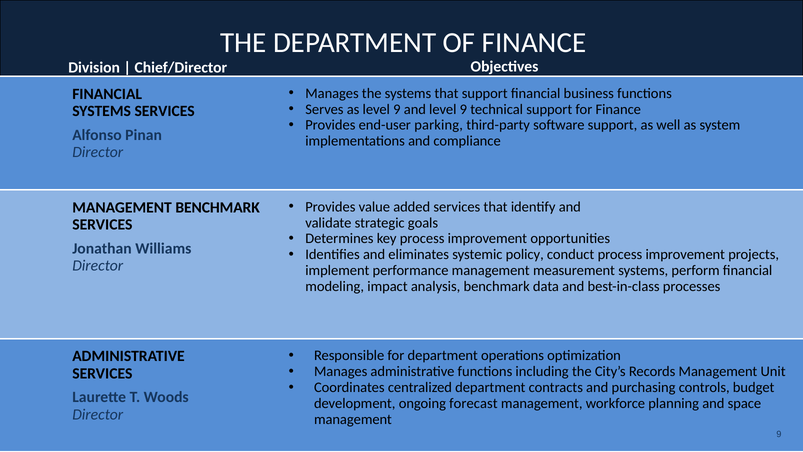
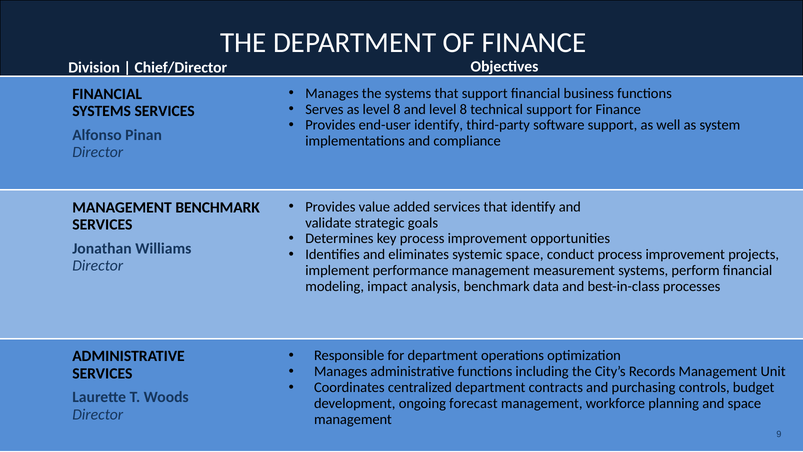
as level 9: 9 -> 8 (397, 109)
and level 9: 9 -> 8 (463, 109)
end-user parking: parking -> identify (439, 125)
systemic policy: policy -> space (525, 254)
